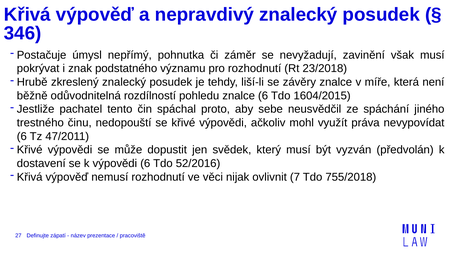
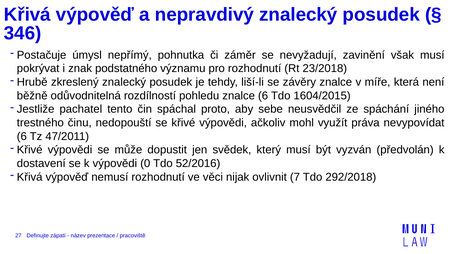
výpovědi 6: 6 -> 0 (145, 163)
755/2018: 755/2018 -> 292/2018 (351, 177)
